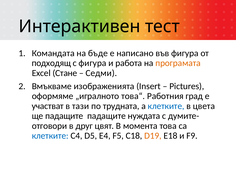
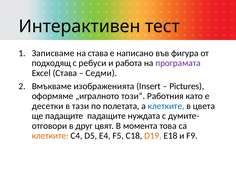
Командата: Командата -> Записваме (53, 53)
на бъде: бъде -> става (98, 53)
с фигура: фигура -> ребуси (92, 63)
програмата colour: orange -> purple (178, 63)
Excel Стане: Стане -> Става (65, 73)
това“: това“ -> този“ (133, 96)
град: град -> като (194, 96)
участват: участват -> десетки (48, 106)
трудната: трудната -> полетата (121, 106)
клетките colour: blue -> orange (50, 136)
